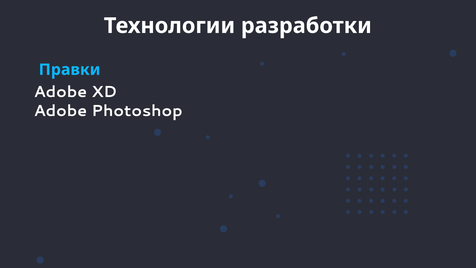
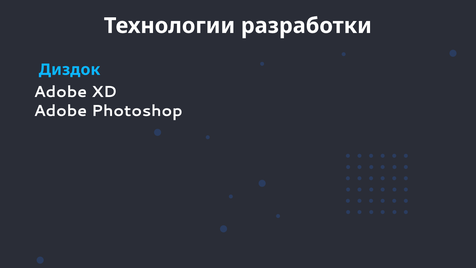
Правки: Правки -> Диздок (70, 70)
